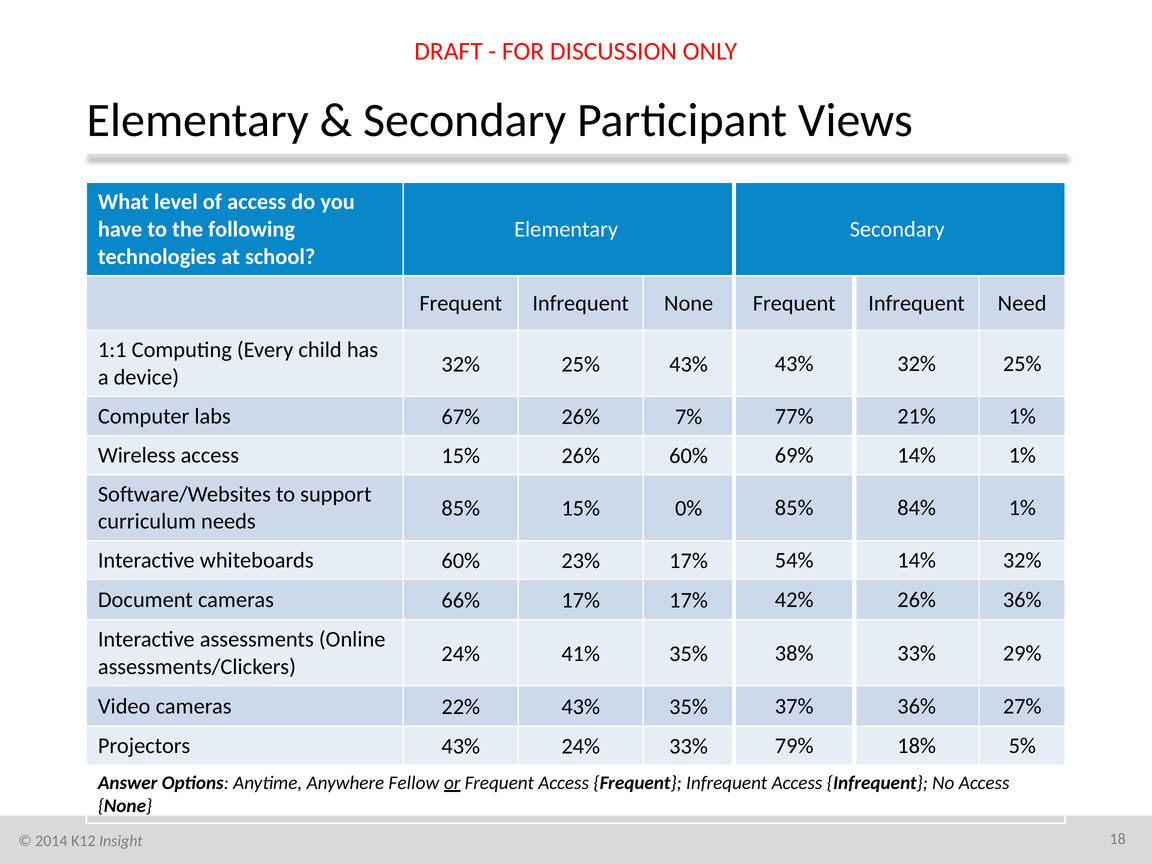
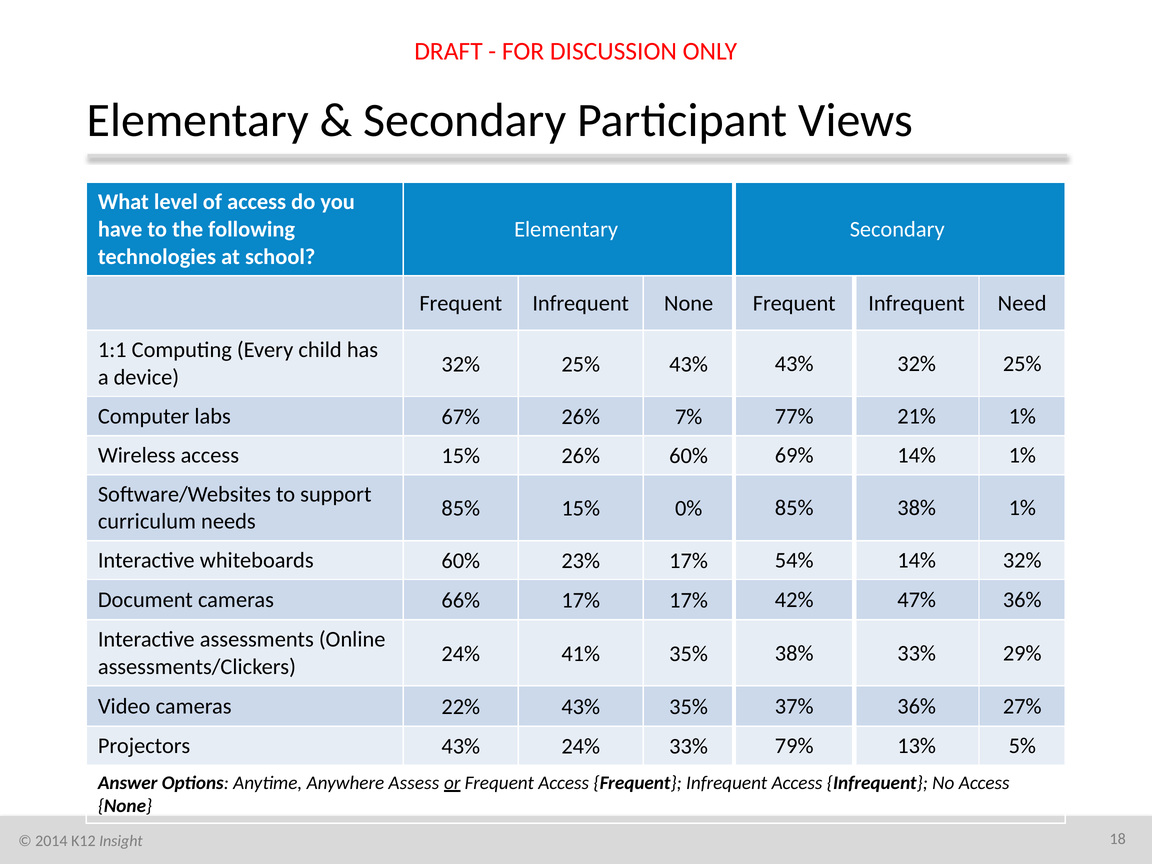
85% 84%: 84% -> 38% (917, 508)
42% 26%: 26% -> 47% (917, 600)
18%: 18% -> 13% (917, 746)
Fellow: Fellow -> Assess (414, 783)
